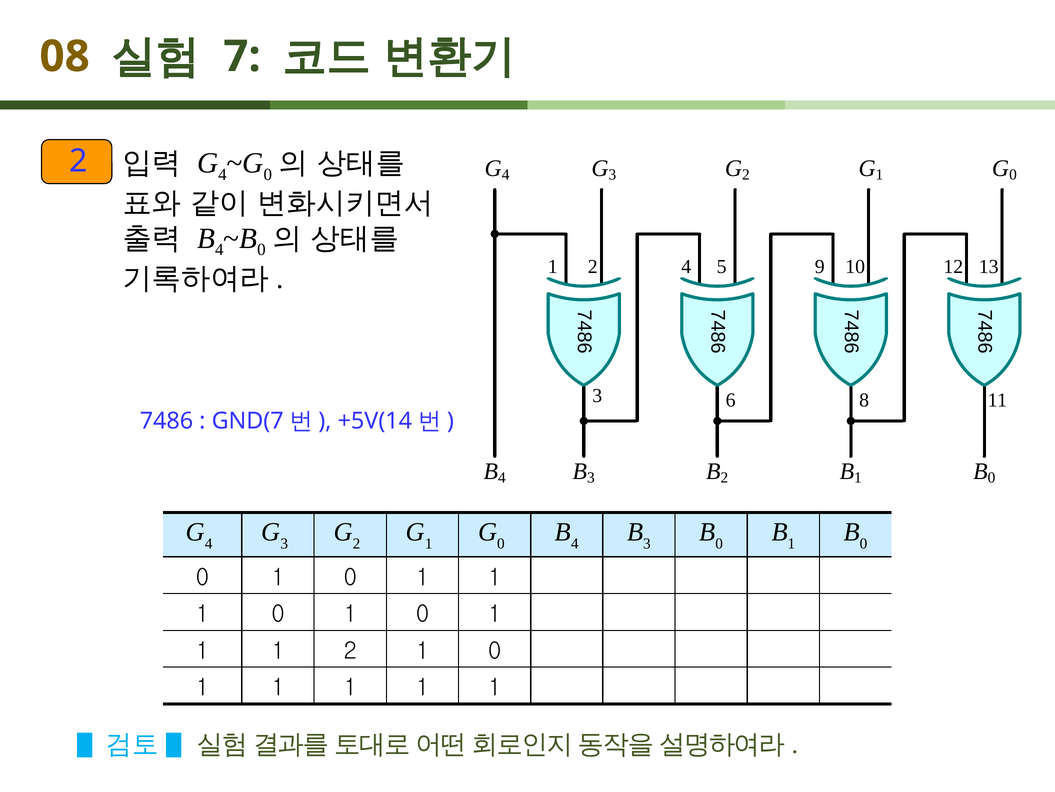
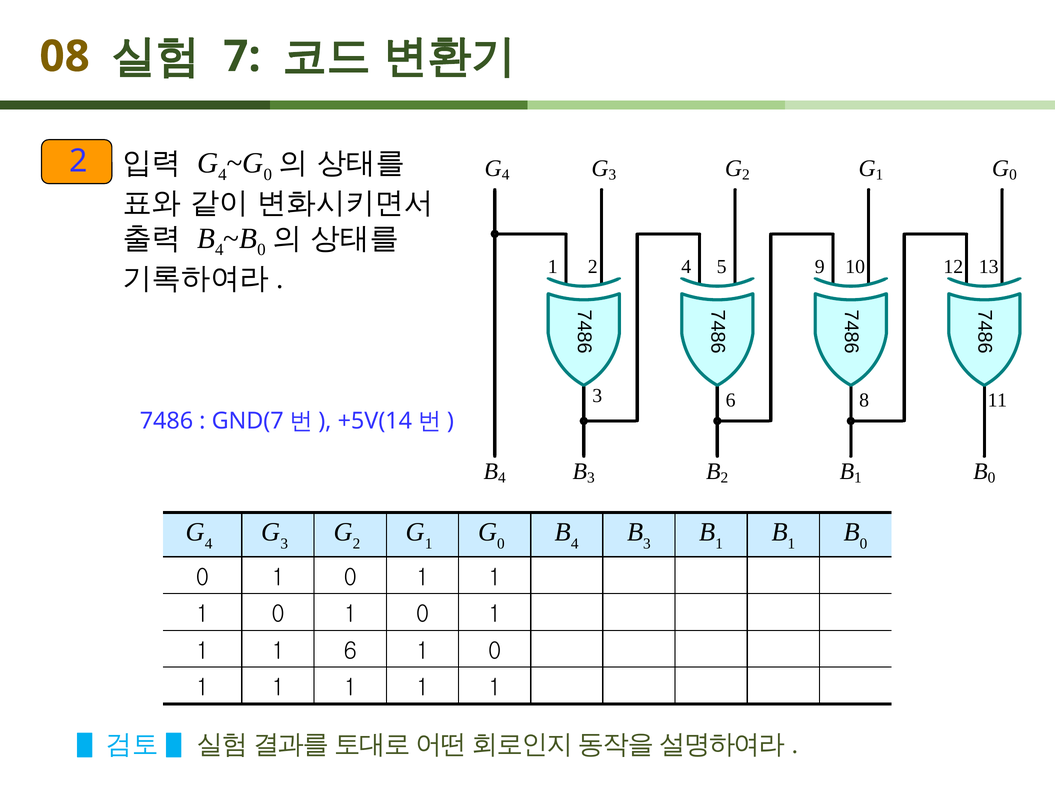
0: 0 -> 1 (719, 543)
1 2: 2 -> 6 (350, 650)
